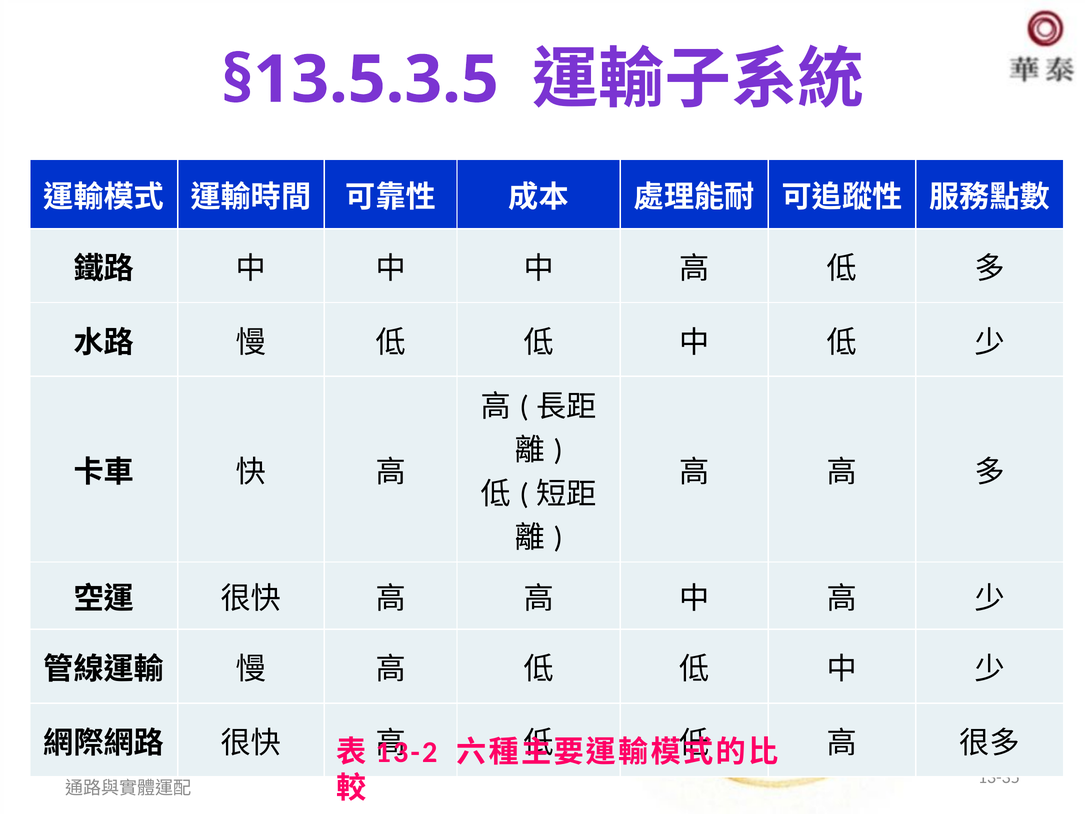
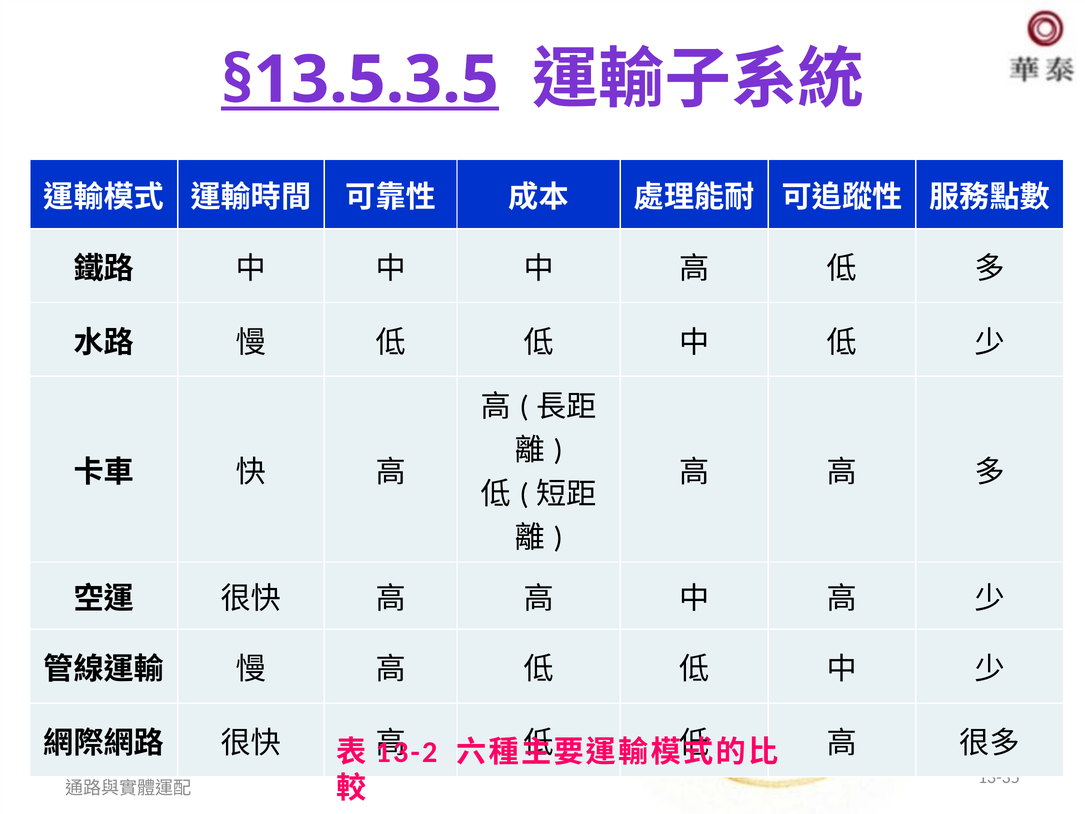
§13.5.3.5 underline: none -> present (360, 80)
